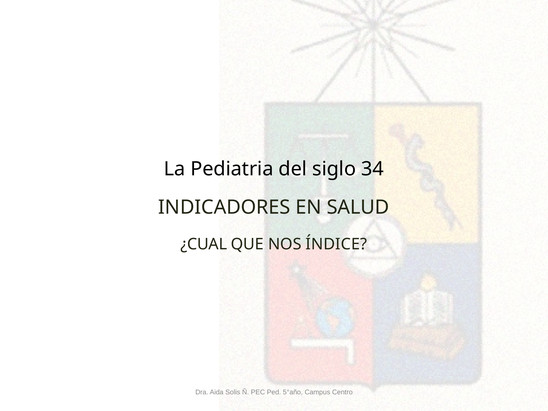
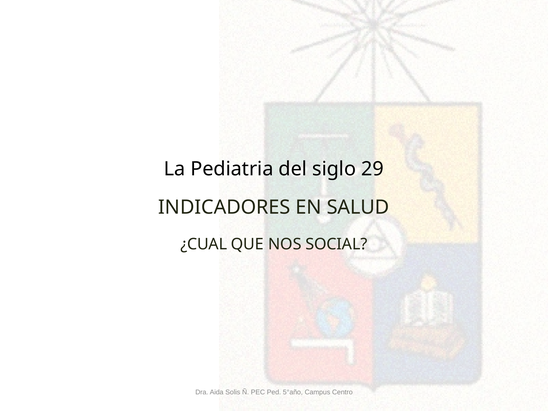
34: 34 -> 29 (373, 169)
ÍNDICE: ÍNDICE -> SOCIAL (336, 244)
